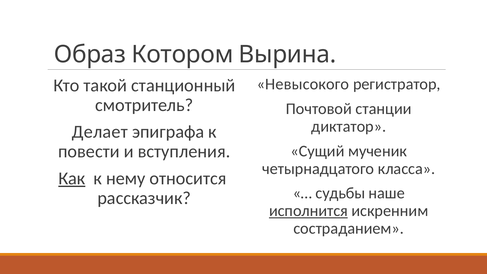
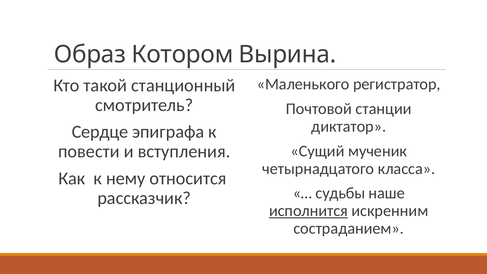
Невысокого: Невысокого -> Маленького (303, 84)
Делает: Делает -> Сердце (100, 132)
Как underline: present -> none (72, 178)
